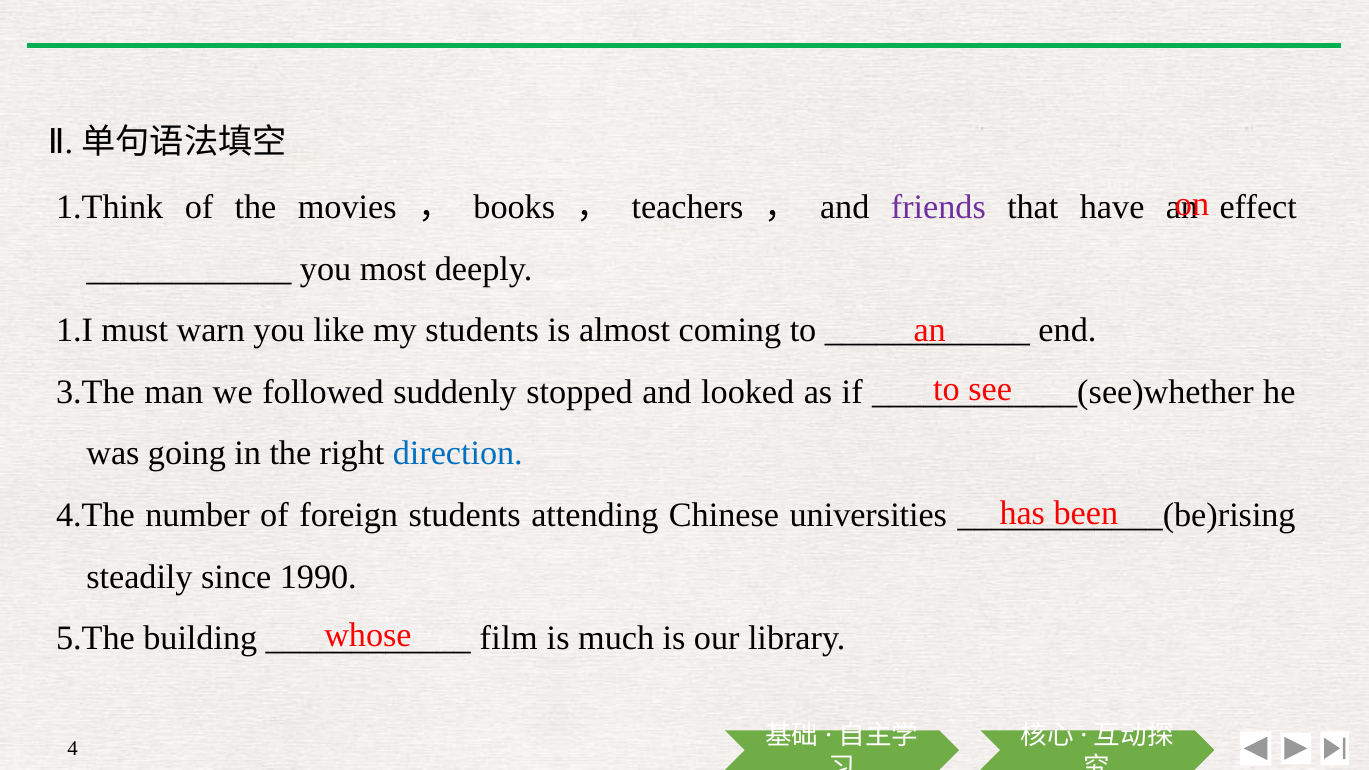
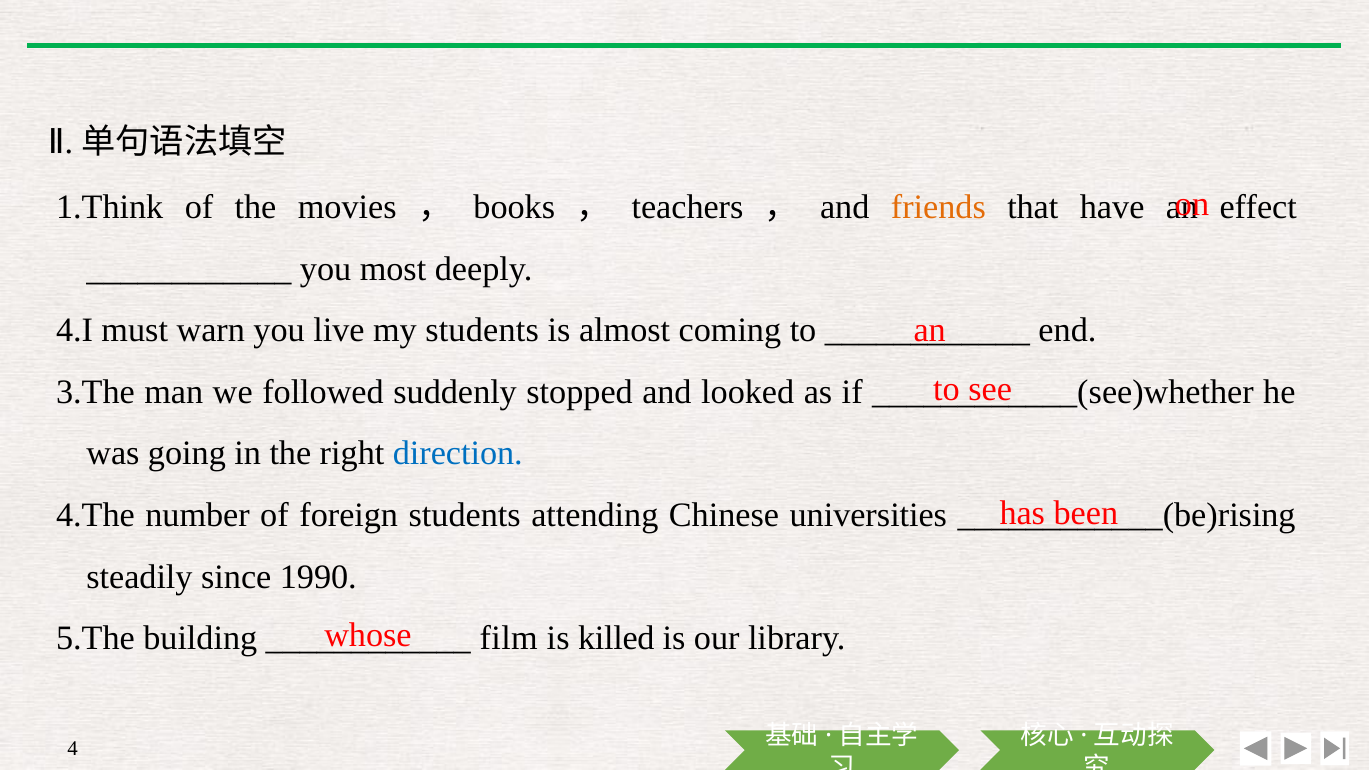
friends colour: purple -> orange (938, 207)
1.I: 1.I -> 4.I (75, 330)
like: like -> live (339, 330)
much: much -> killed (616, 638)
